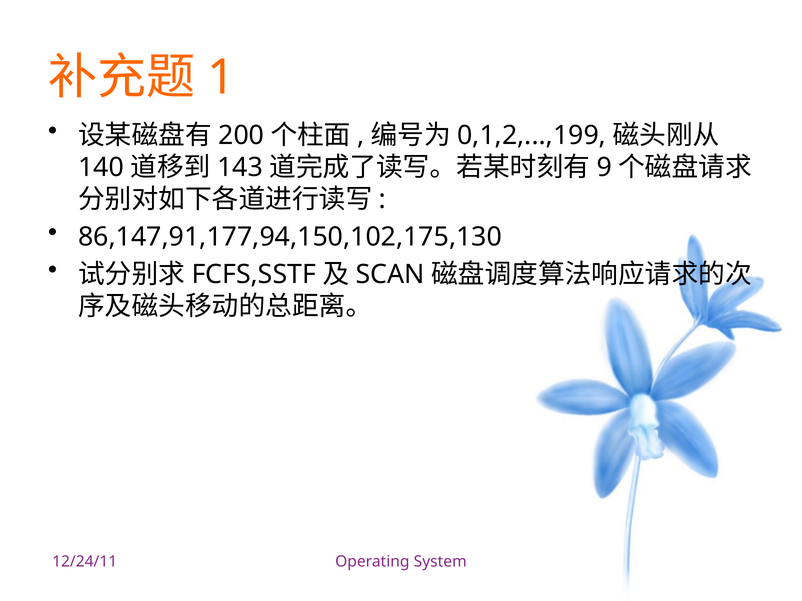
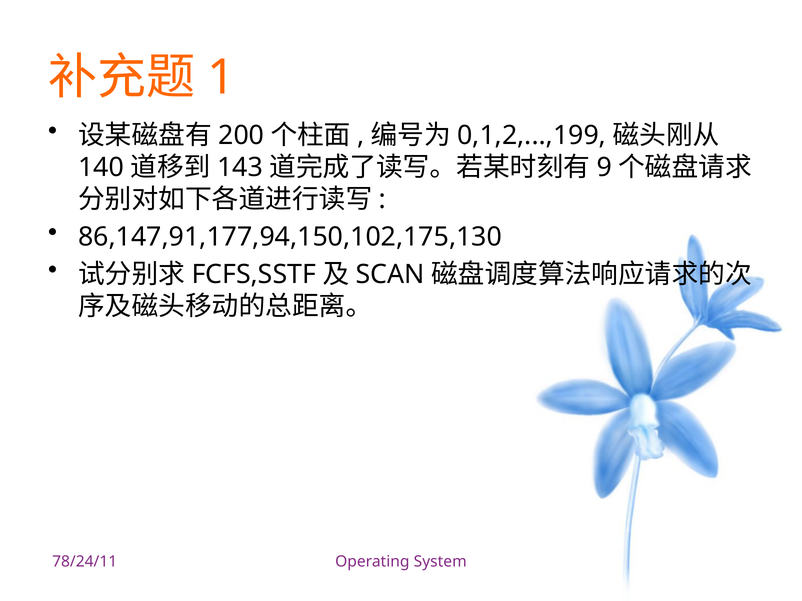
12/24/11: 12/24/11 -> 78/24/11 (85, 562)
